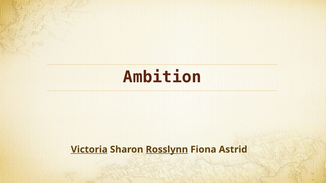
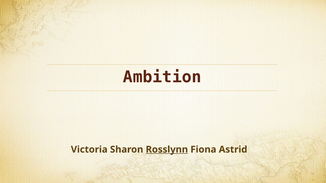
Victoria underline: present -> none (89, 150)
